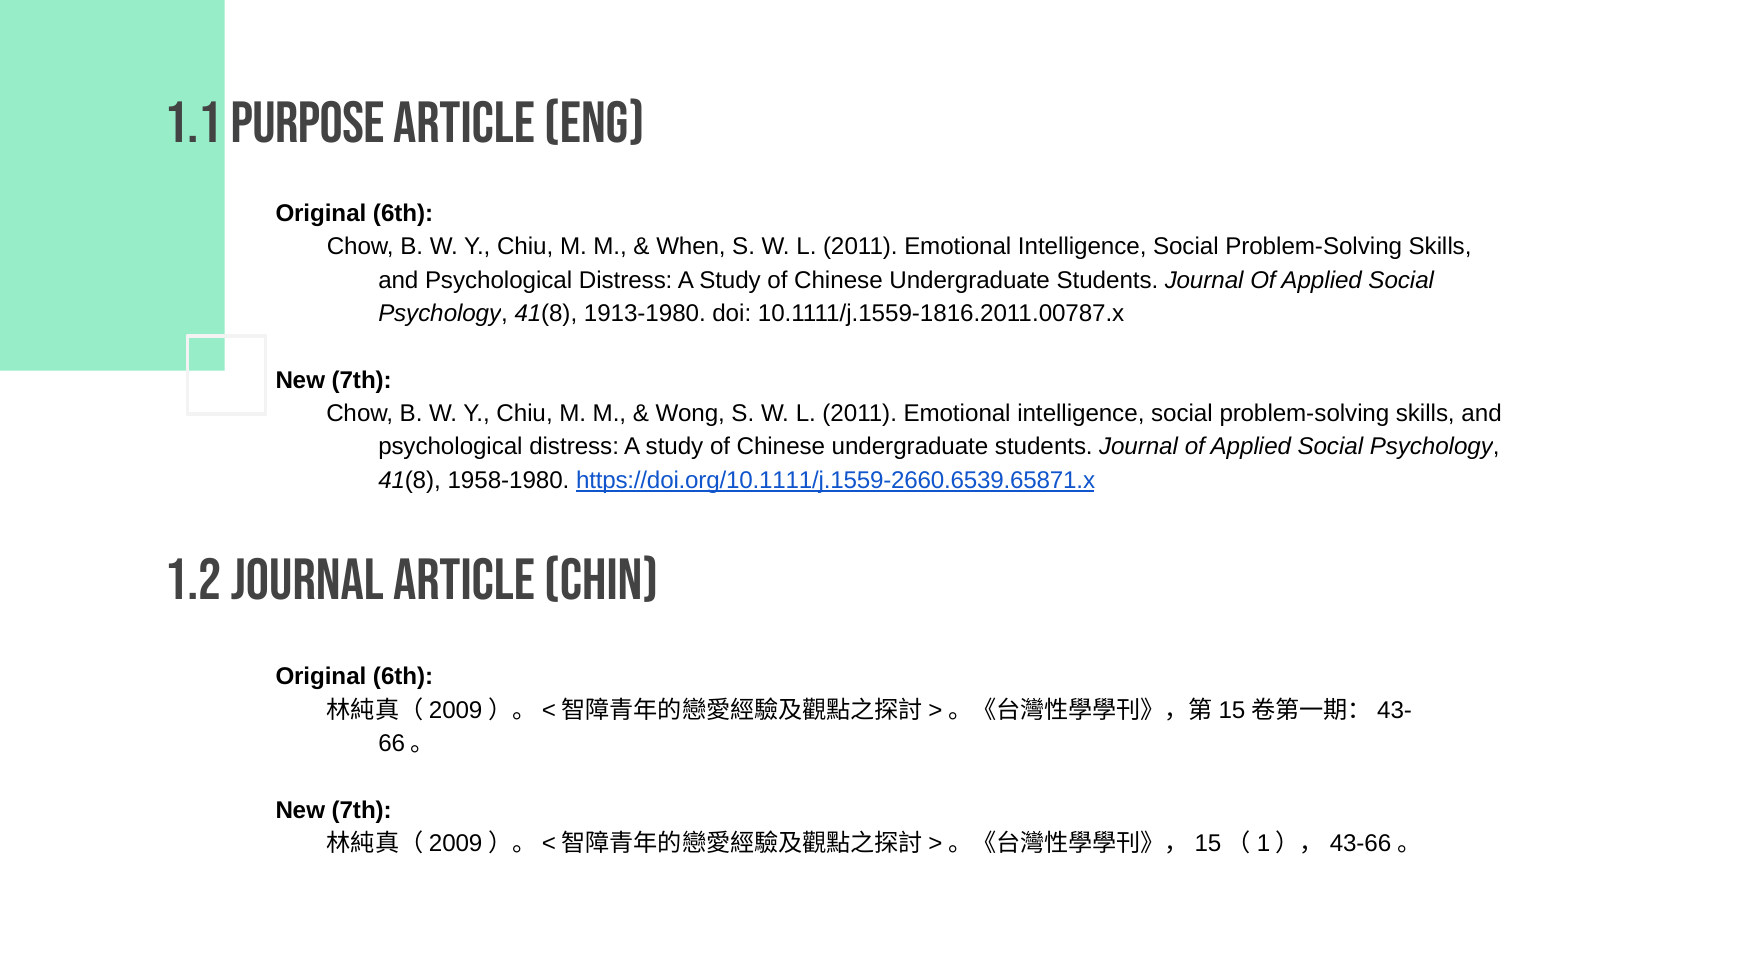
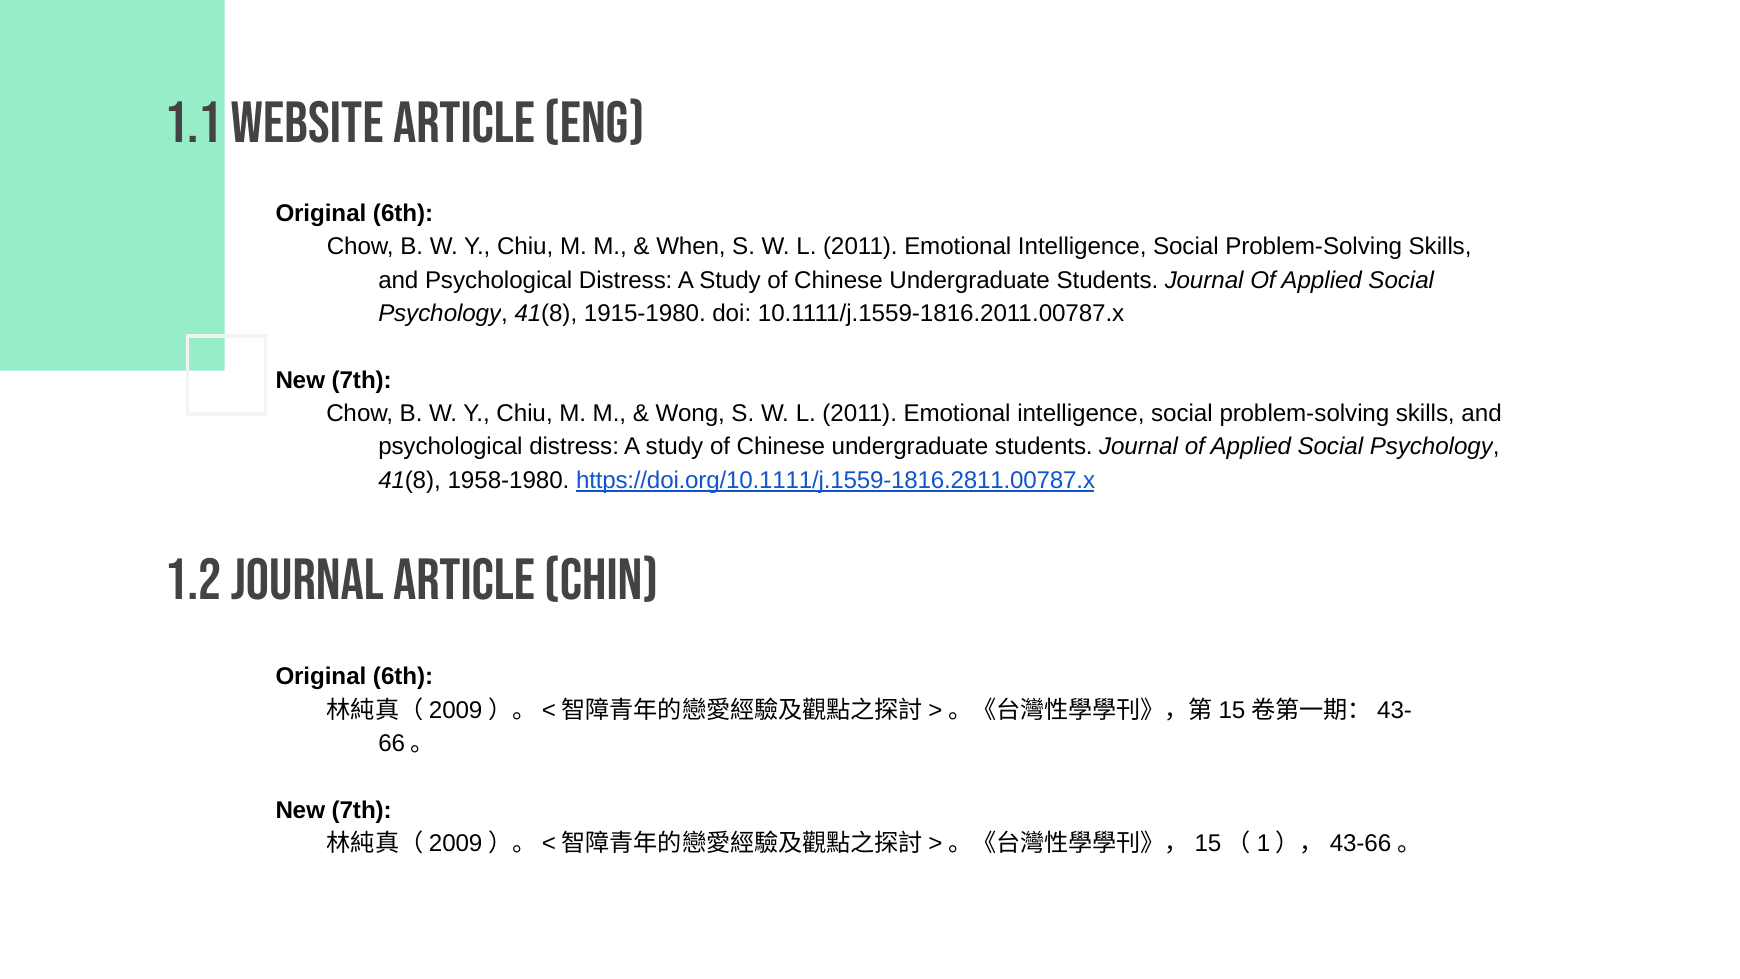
Purpose: Purpose -> Website (307, 123)
1913-1980: 1913-1980 -> 1915-1980 (645, 313)
https://doi.org/10.1111/j.1559-2660.6539.65871.x: https://doi.org/10.1111/j.1559-2660.6539.65871.x -> https://doi.org/10.1111/j.1559-1816.2811.00787.x (836, 480)
